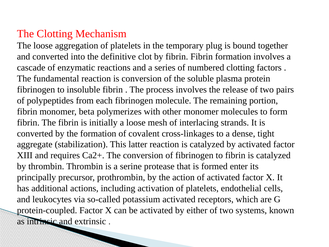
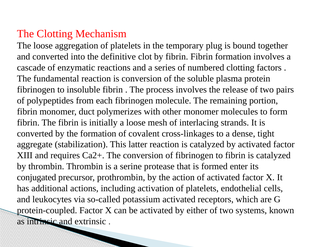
beta: beta -> duct (87, 111)
principally: principally -> conjugated (37, 177)
